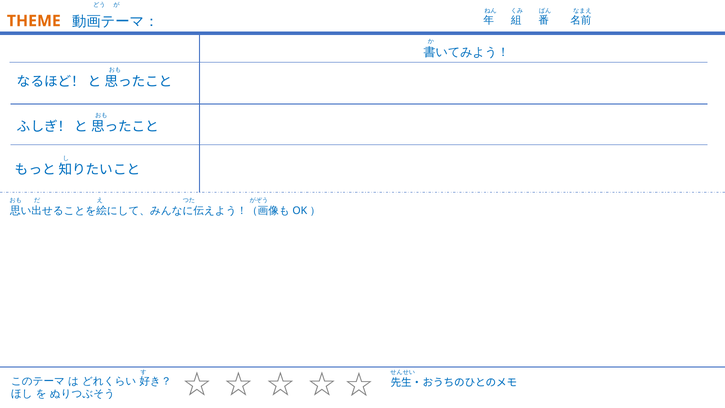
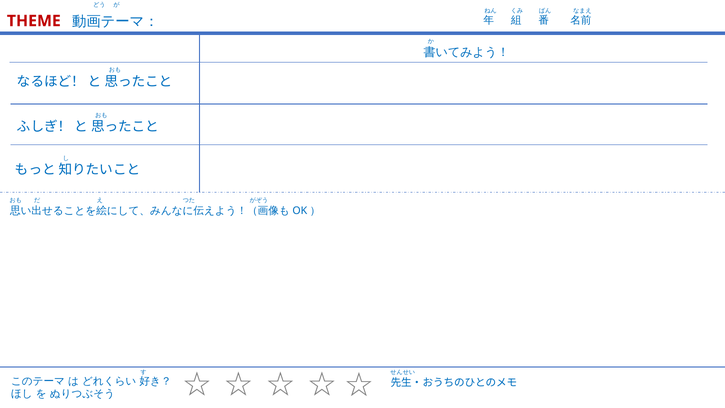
THEME colour: orange -> red (34, 21)
